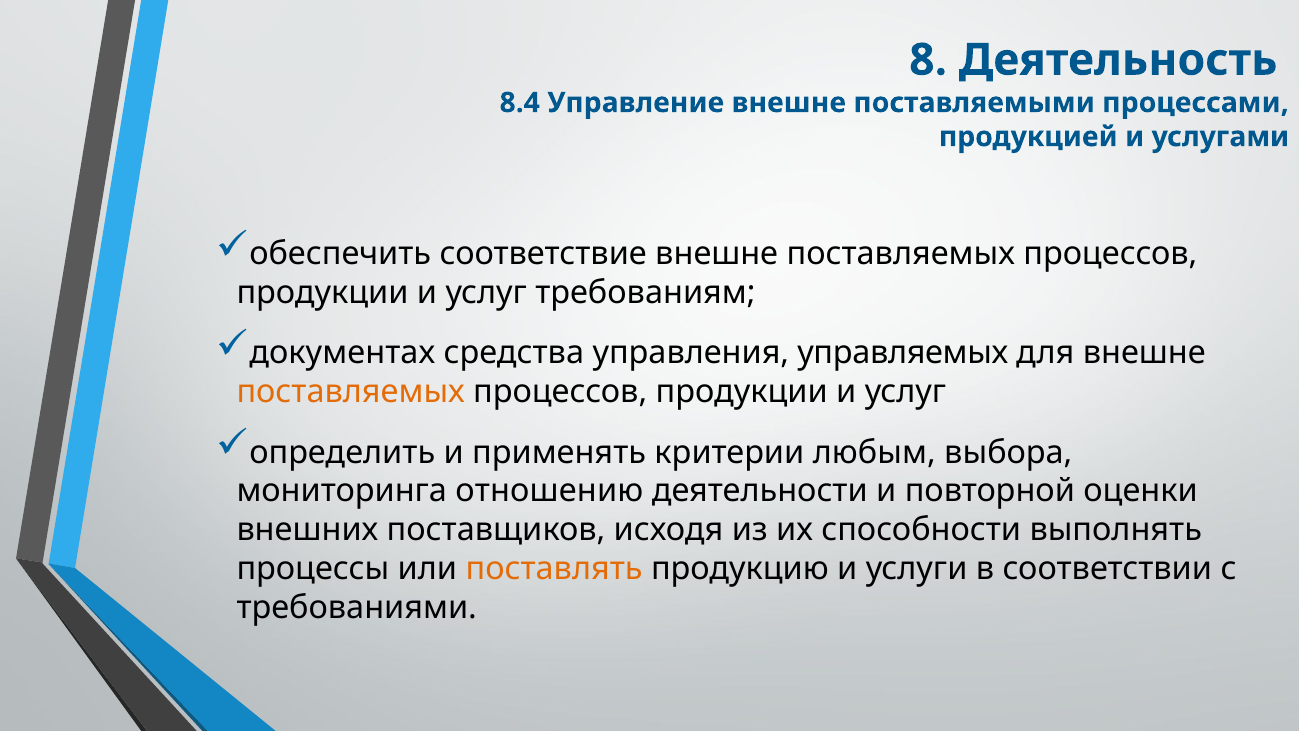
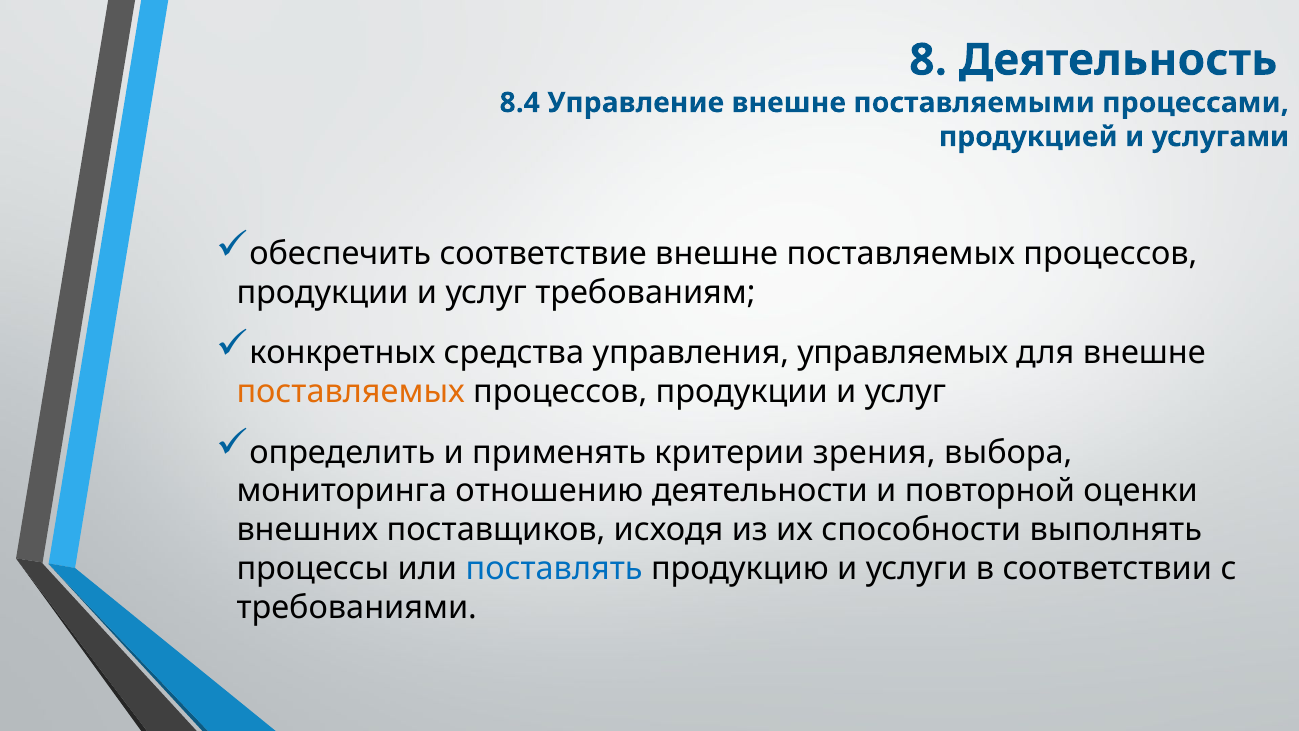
документах: документах -> конкретных (342, 353)
любым: любым -> зрения (874, 452)
поставлять colour: orange -> blue (554, 569)
